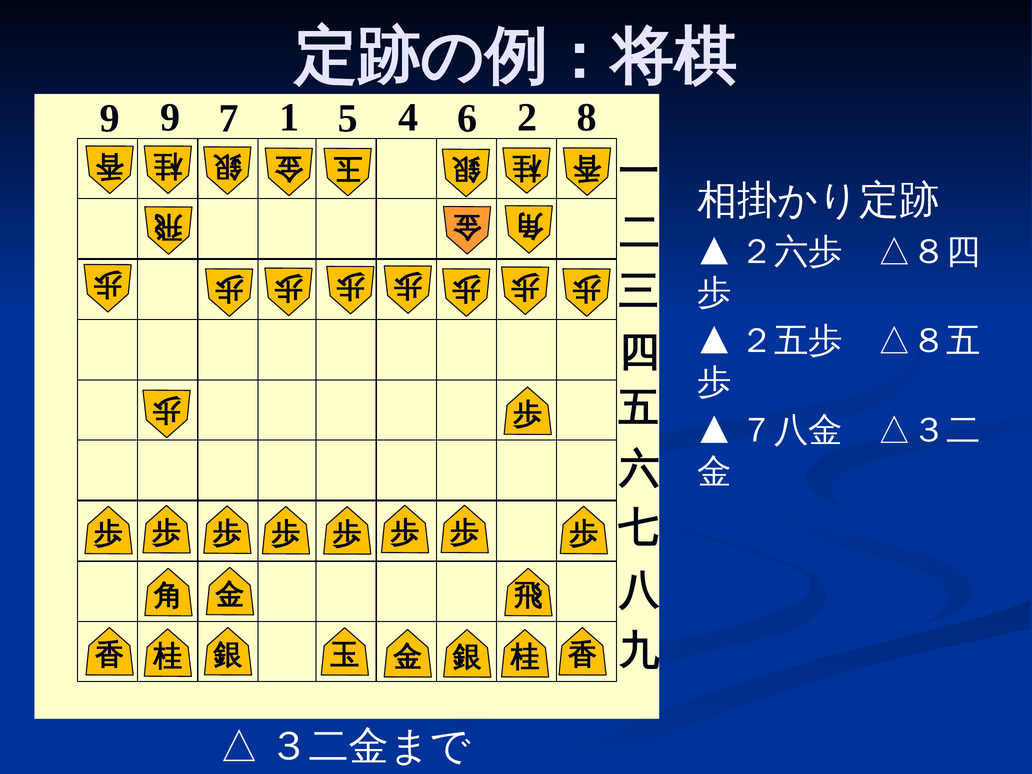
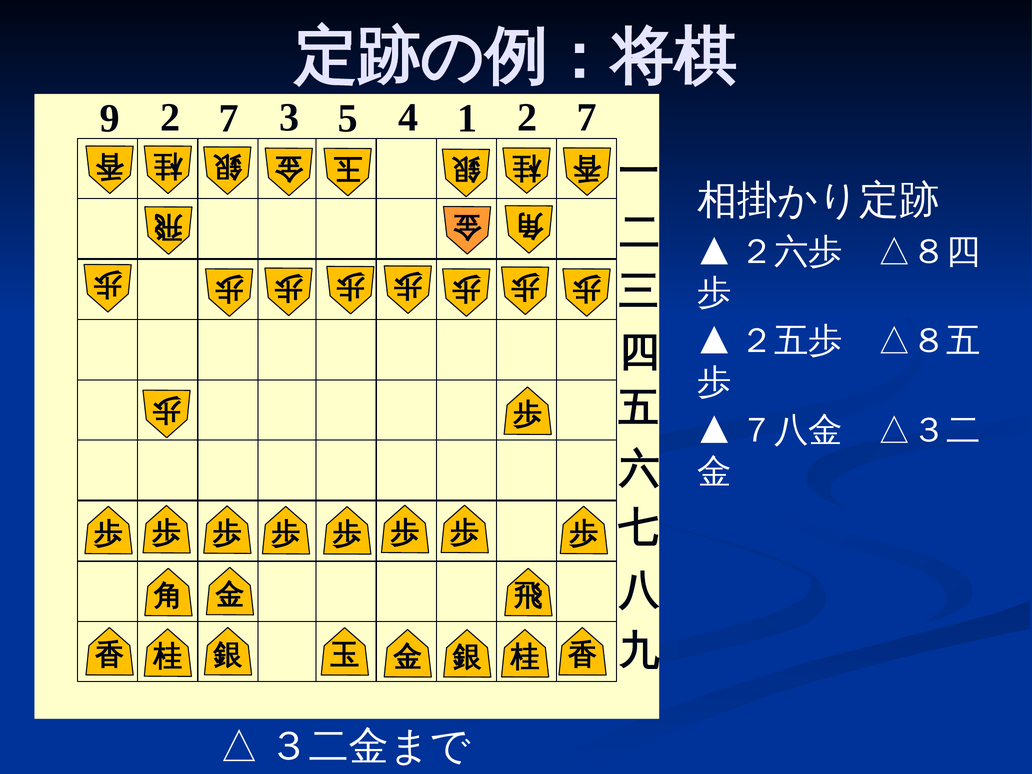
9 9: 9 -> 2 (170, 118)
1: 1 -> 3 (289, 118)
6: 6 -> 1 (467, 118)
8: 8 -> 7 (587, 118)
